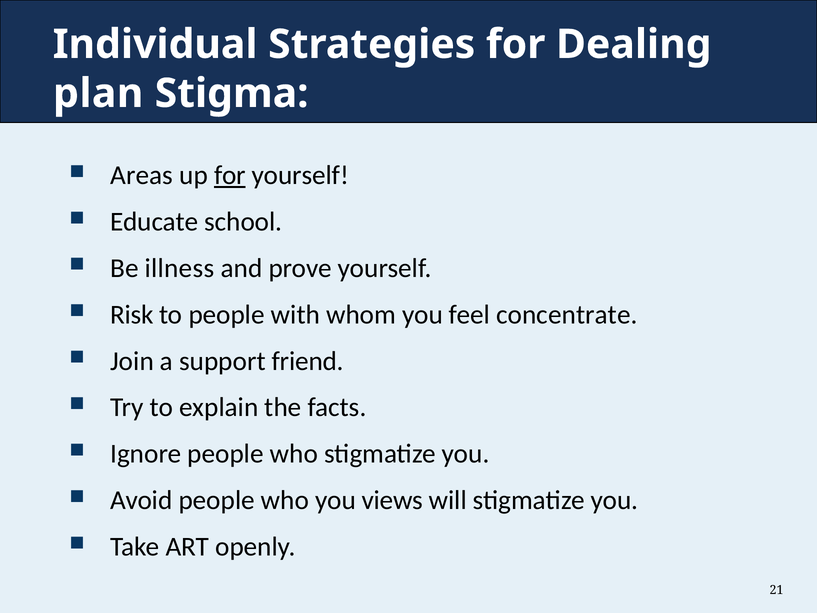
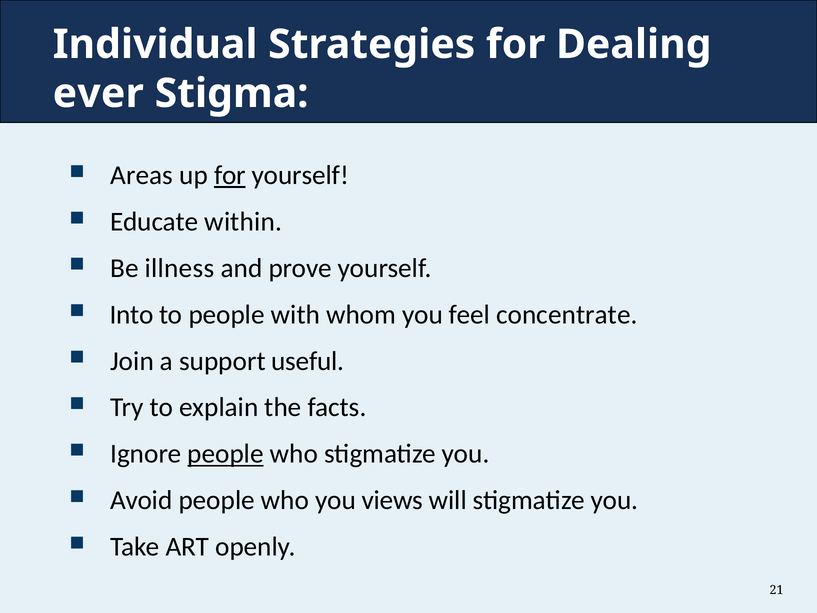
plan: plan -> ever (98, 93)
school: school -> within (243, 222)
Risk: Risk -> Into (132, 314)
friend: friend -> useful (308, 361)
people underline: none -> present (225, 454)
